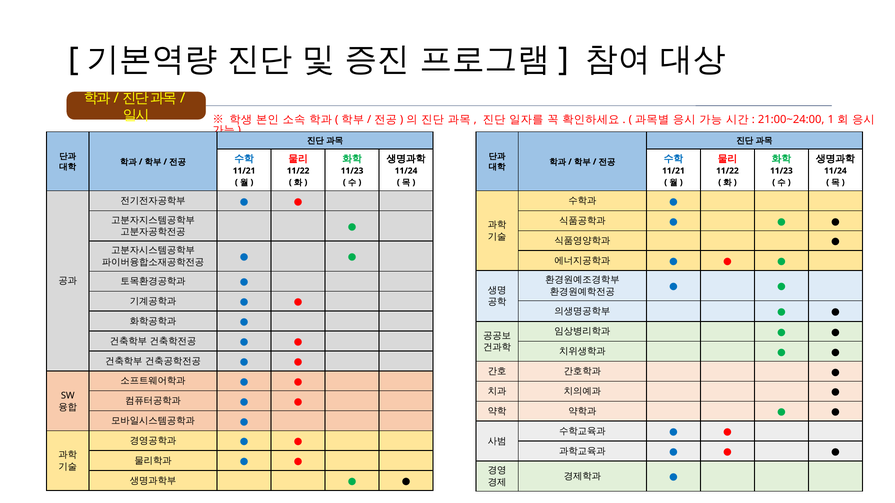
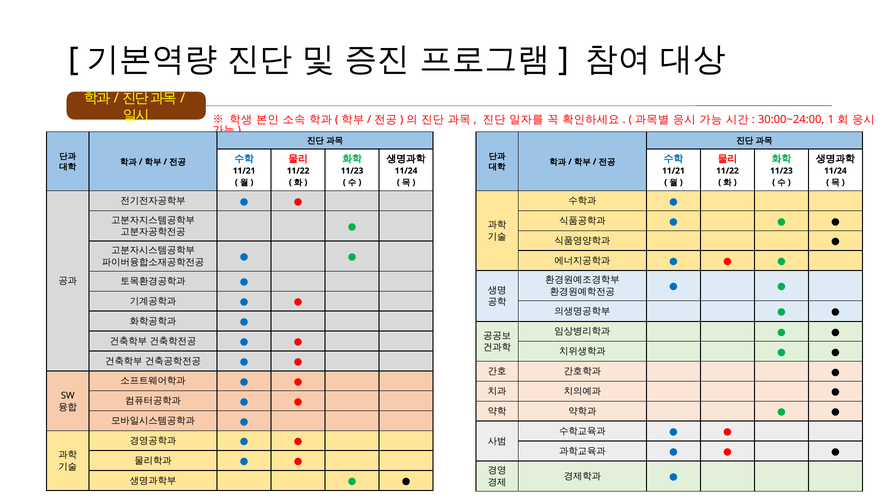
21:00~24:00: 21:00~24:00 -> 30:00~24:00 (791, 119)
